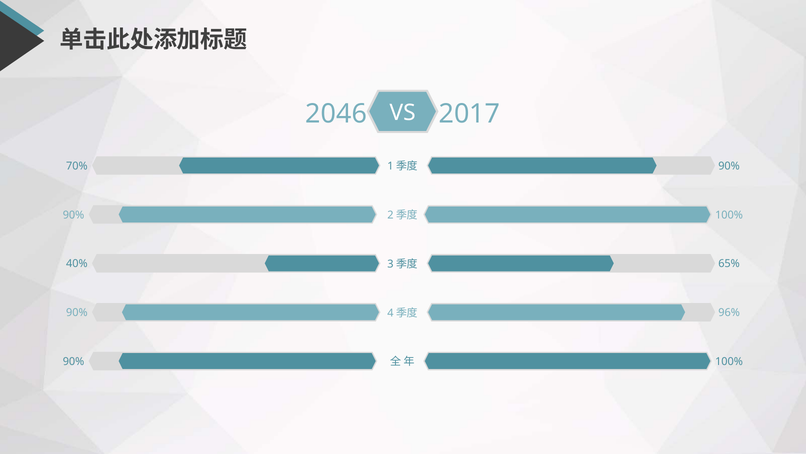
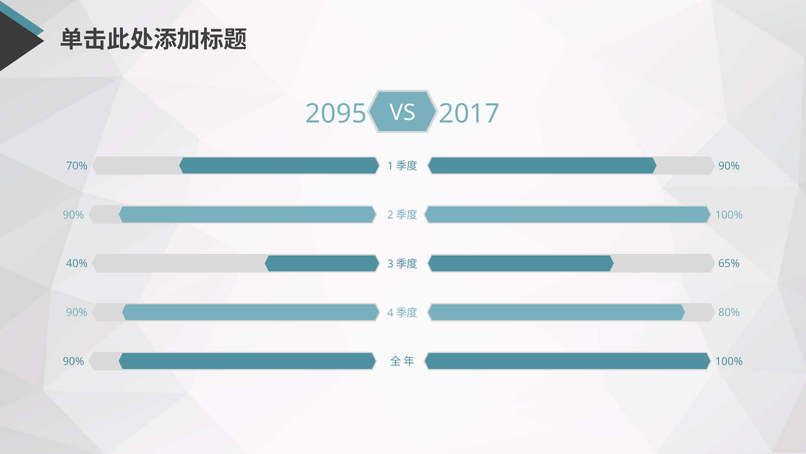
2046: 2046 -> 2095 (336, 114)
96%: 96% -> 80% (729, 312)
